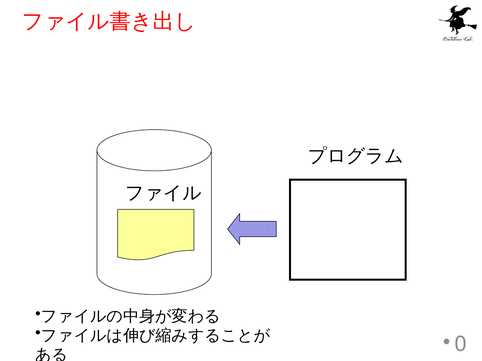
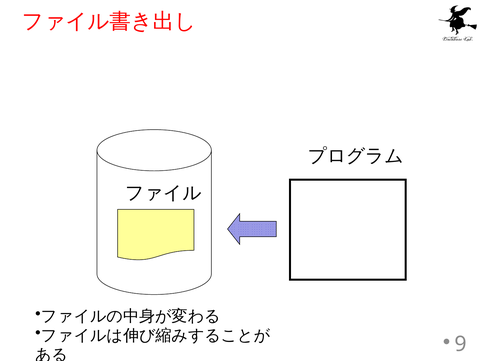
0: 0 -> 9 (460, 344)
